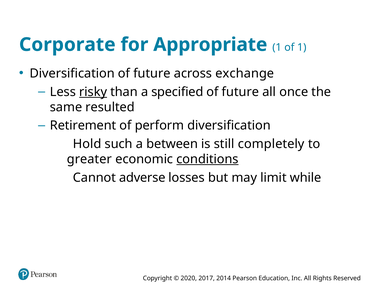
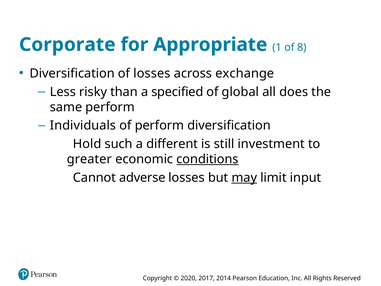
of 1: 1 -> 8 (302, 47)
Diversification of future: future -> losses (152, 73)
risky underline: present -> none (93, 92)
future: future -> global (240, 92)
once: once -> does (294, 92)
same resulted: resulted -> perform (110, 107)
Retirement: Retirement -> Individuals (83, 125)
between: between -> different (172, 144)
completely: completely -> investment (271, 144)
may underline: none -> present (244, 178)
while: while -> input (306, 178)
